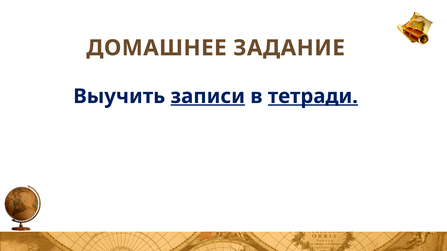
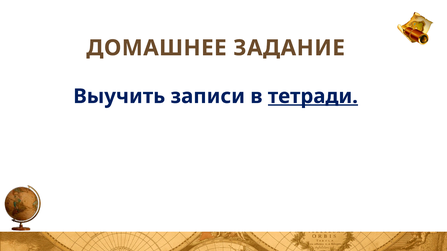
записи underline: present -> none (208, 96)
